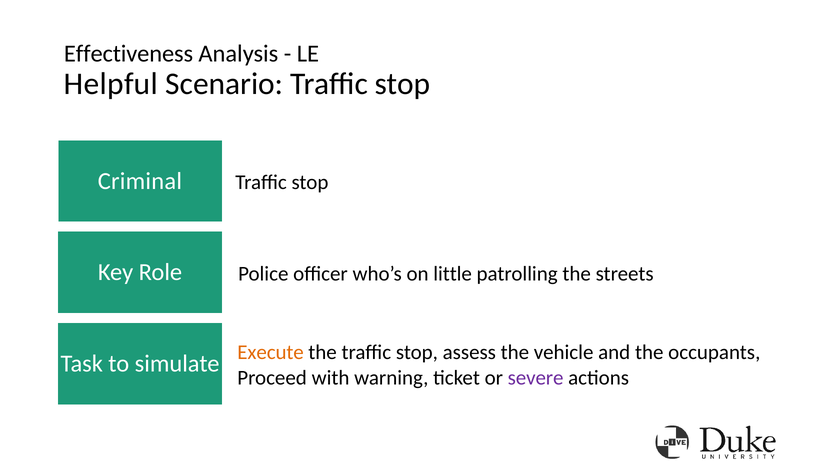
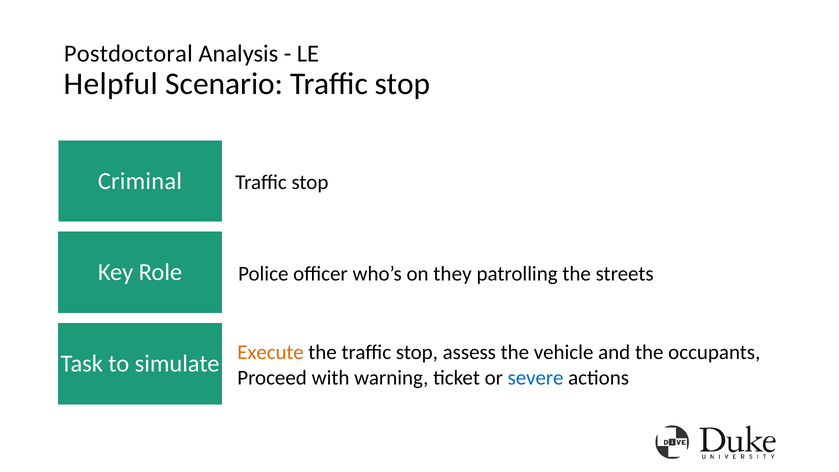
Effectiveness: Effectiveness -> Postdoctoral (128, 54)
little: little -> they (453, 274)
severe colour: purple -> blue (536, 378)
